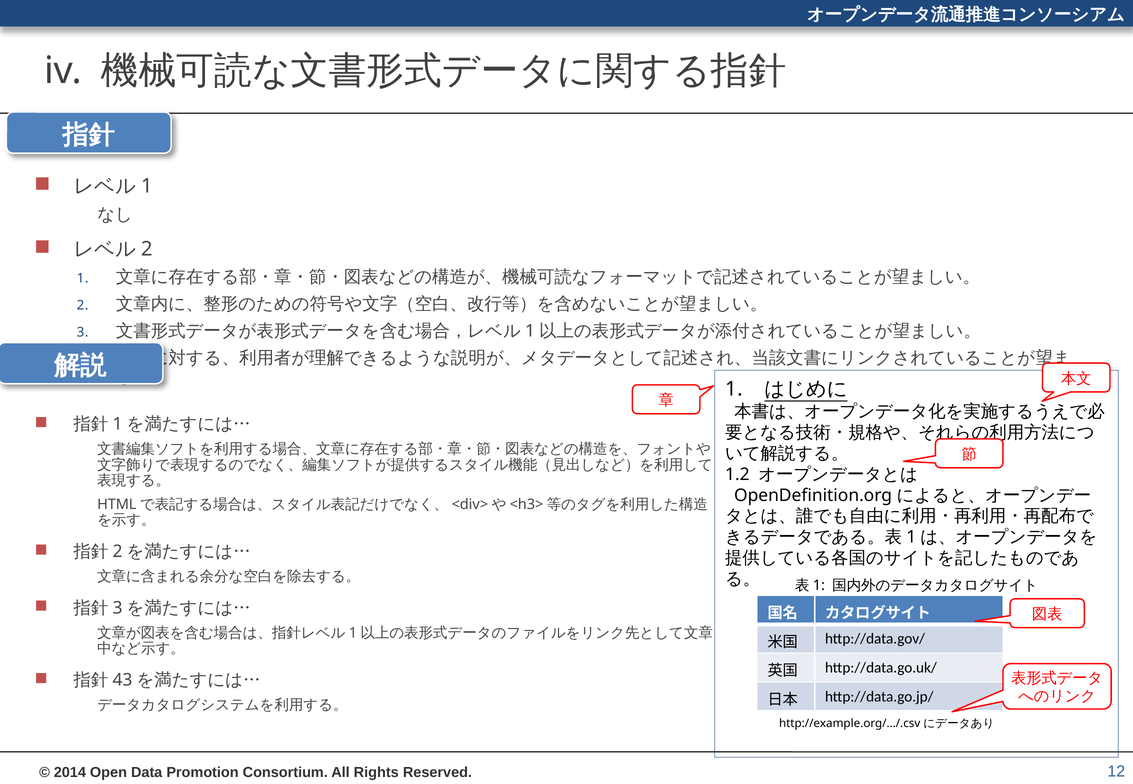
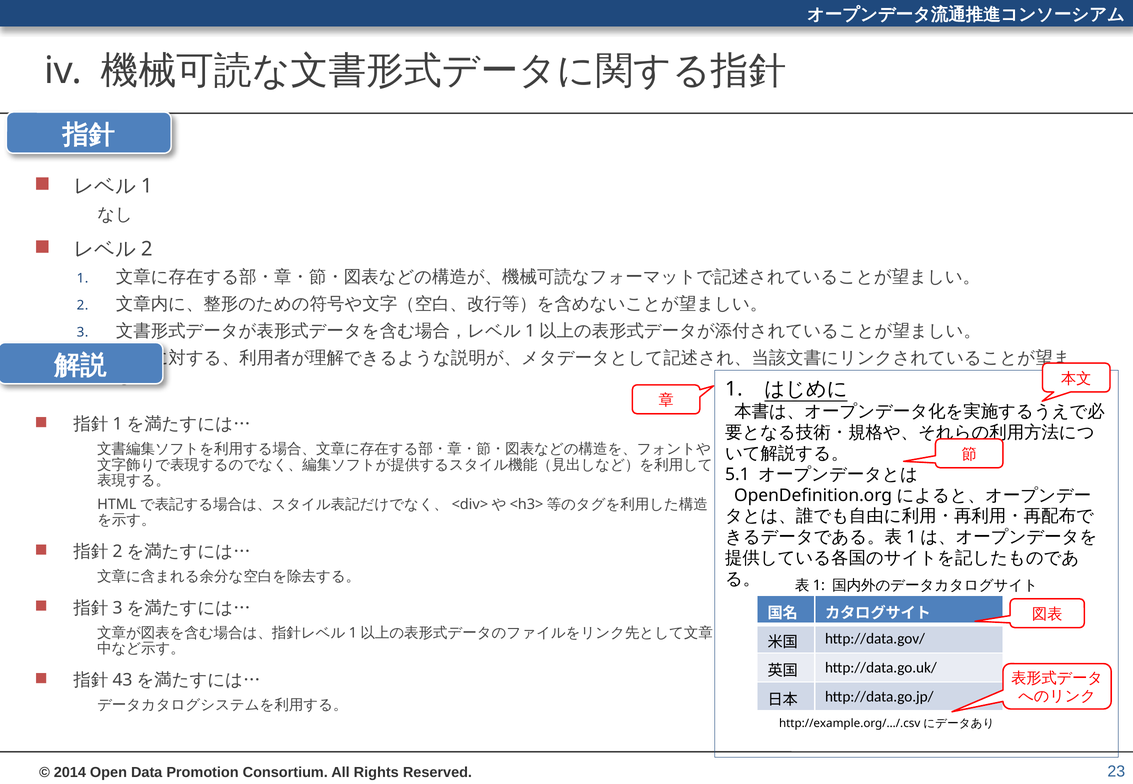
1.2: 1.2 -> 5.1 (737, 475)
12: 12 -> 23 (1116, 772)
